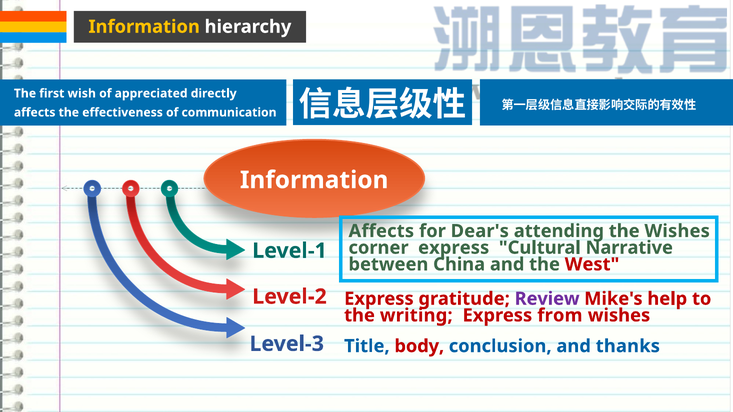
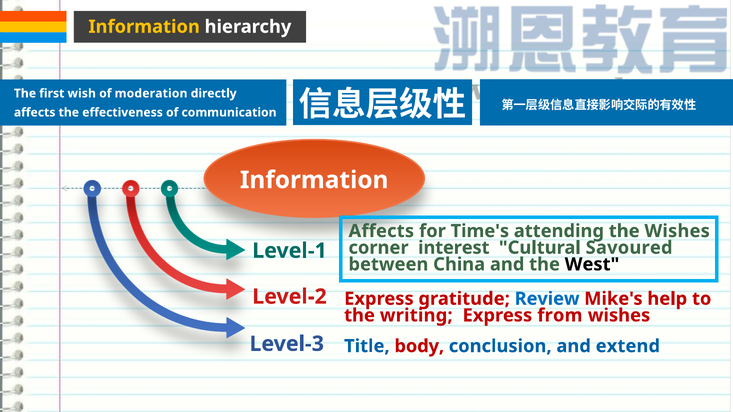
appreciated: appreciated -> moderation (151, 93)
Dear's: Dear's -> Time's (480, 231)
corner express: express -> interest (454, 248)
Narrative: Narrative -> Savoured (629, 248)
West colour: red -> black (592, 265)
Review colour: purple -> blue (547, 299)
thanks: thanks -> extend (628, 346)
